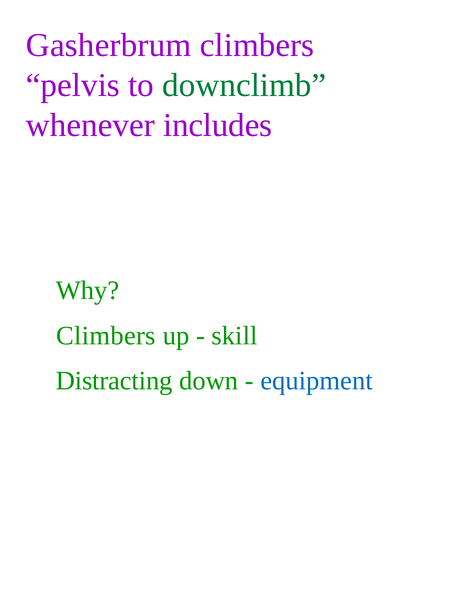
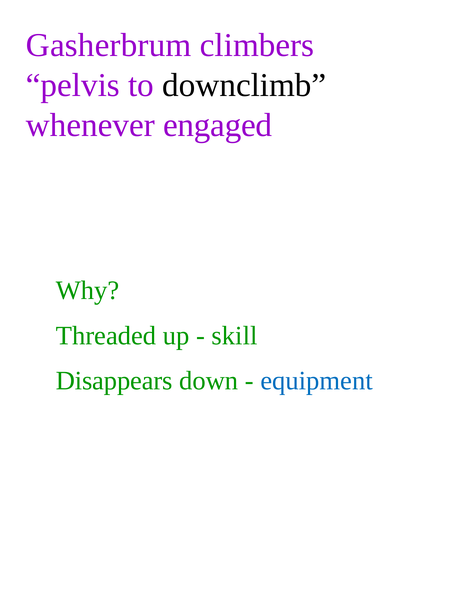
downclimb colour: green -> black (244, 85)
includes: includes -> engaged (218, 125)
Climbers: Climbers -> Threaded (106, 335)
Distracting: Distracting -> Disappears (114, 381)
